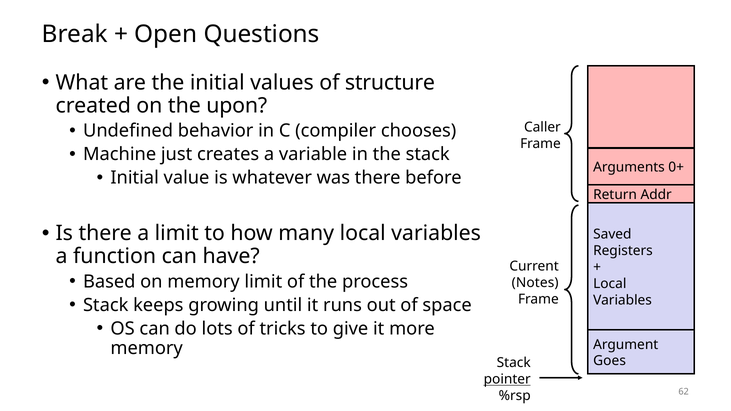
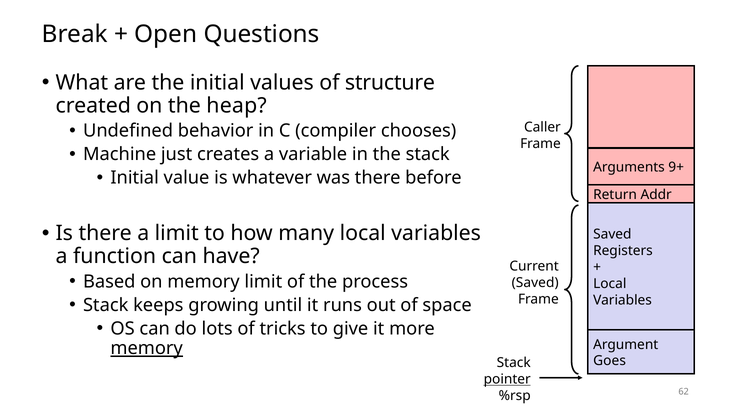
upon: upon -> heap (237, 106)
0+: 0+ -> 9+ (676, 167)
Notes: Notes -> Saved (535, 283)
memory underline: none -> present (147, 349)
